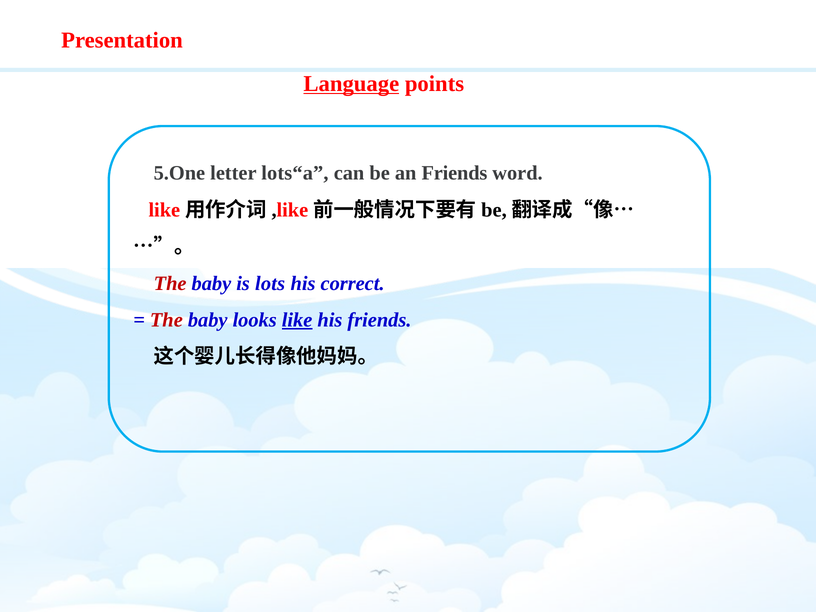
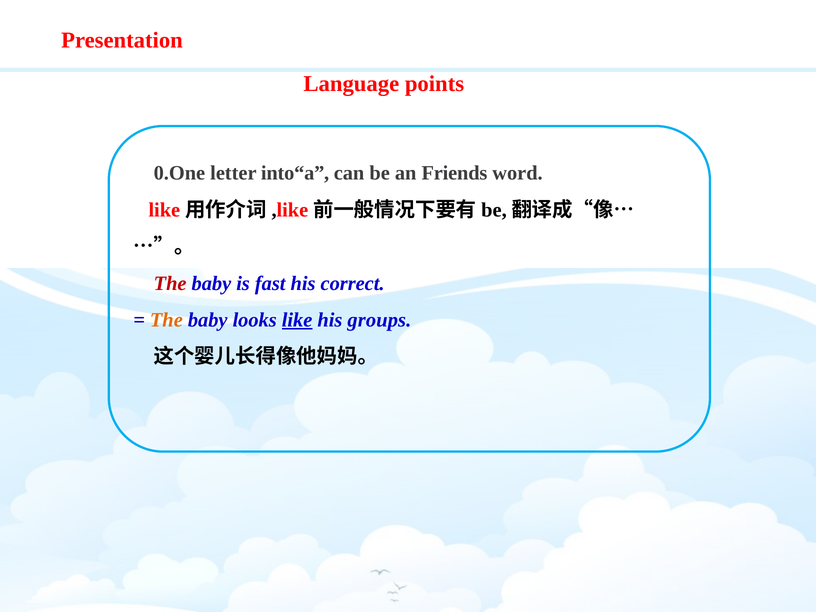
Language underline: present -> none (351, 84)
5.One: 5.One -> 0.One (179, 173)
lots“a: lots“a -> into“a (295, 173)
lots: lots -> fast (270, 283)
The colour: red -> orange (166, 320)
his friends: friends -> groups (379, 320)
